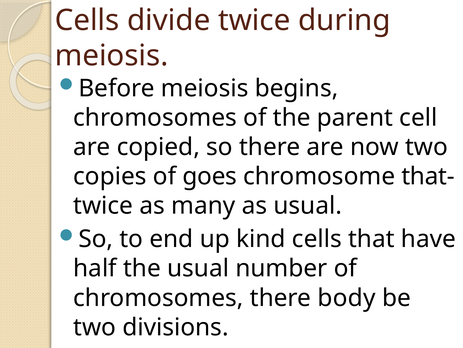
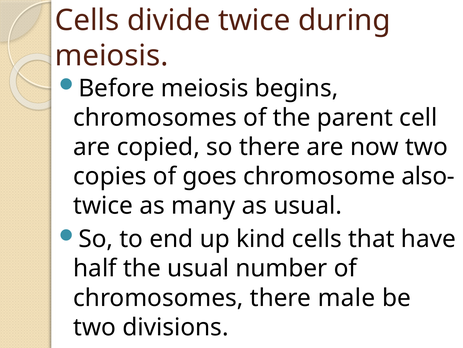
that-: that- -> also- (428, 176)
body: body -> male (346, 297)
